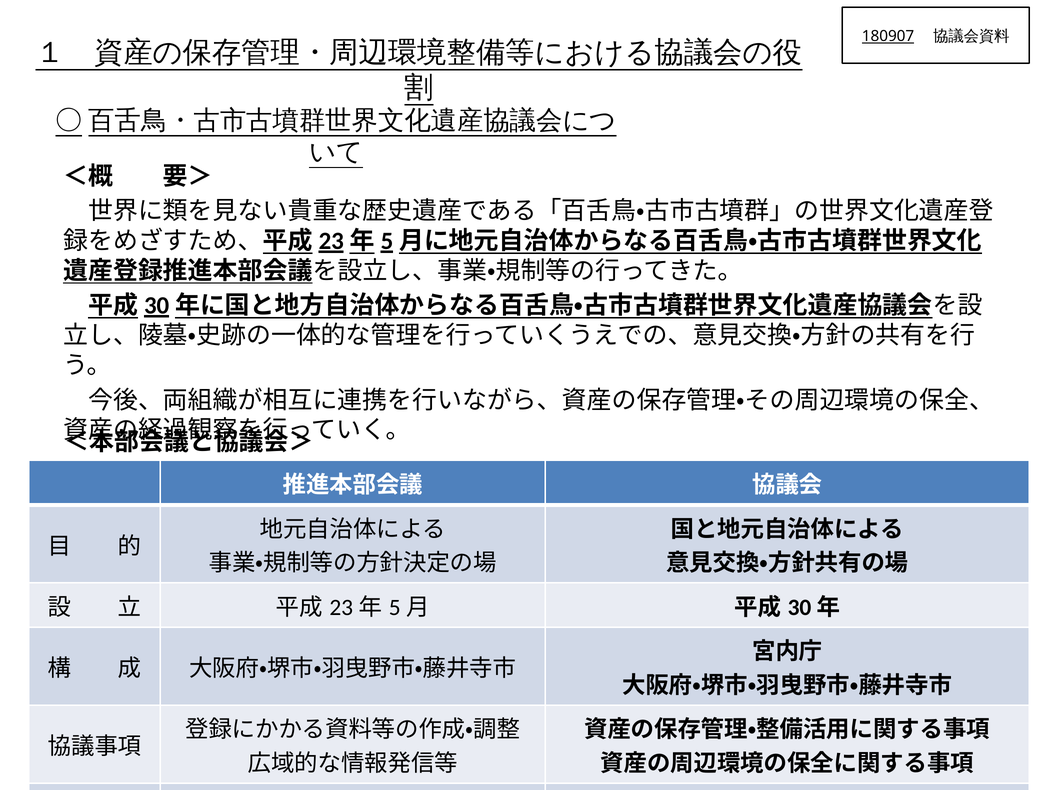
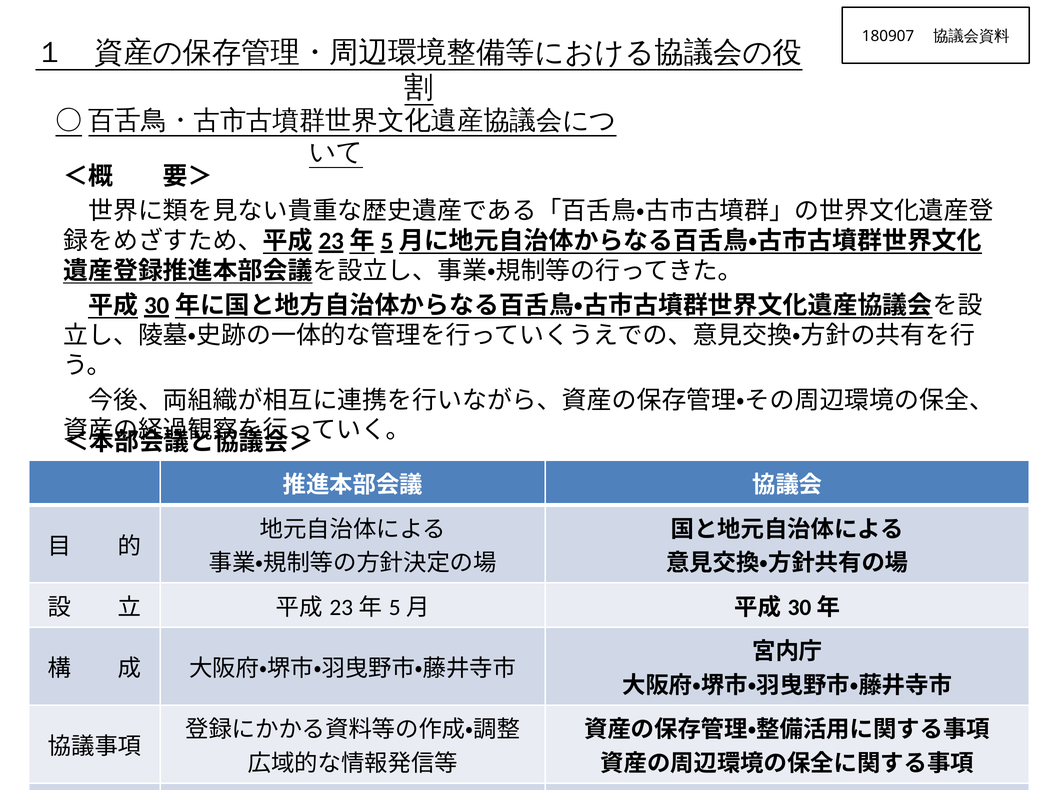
180907 underline: present -> none (888, 36)
